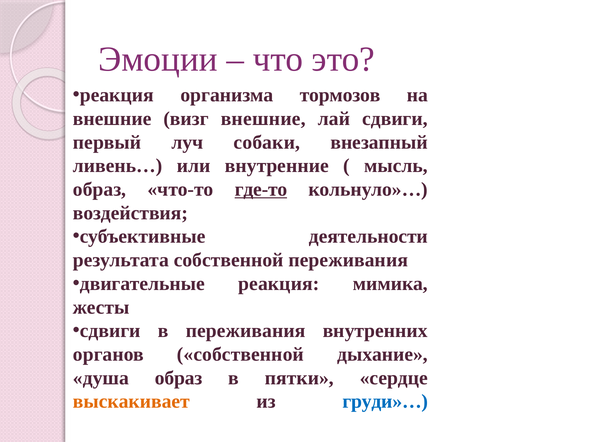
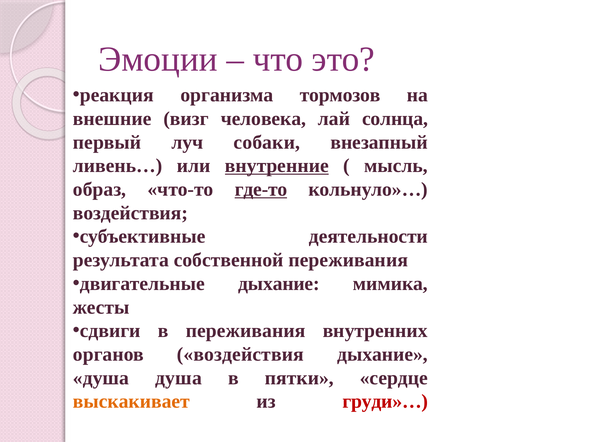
визг внешние: внешние -> человека (263, 119)
лай сдвиги: сдвиги -> солнца (395, 119)
внутренние underline: none -> present (277, 166)
двигательные реакция: реакция -> дыхание (279, 283)
органов собственной: собственной -> воздействия (240, 354)
душа образ: образ -> душа (179, 378)
груди»… colour: blue -> red (385, 401)
